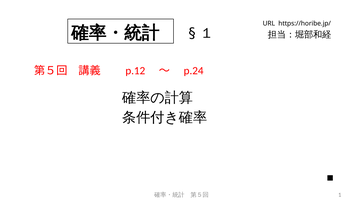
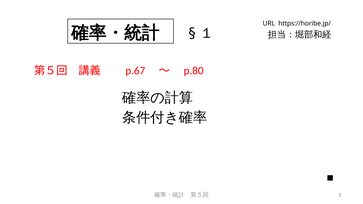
p.12: p.12 -> p.67 (135, 71)
p.24: p.24 -> p.80 (194, 71)
